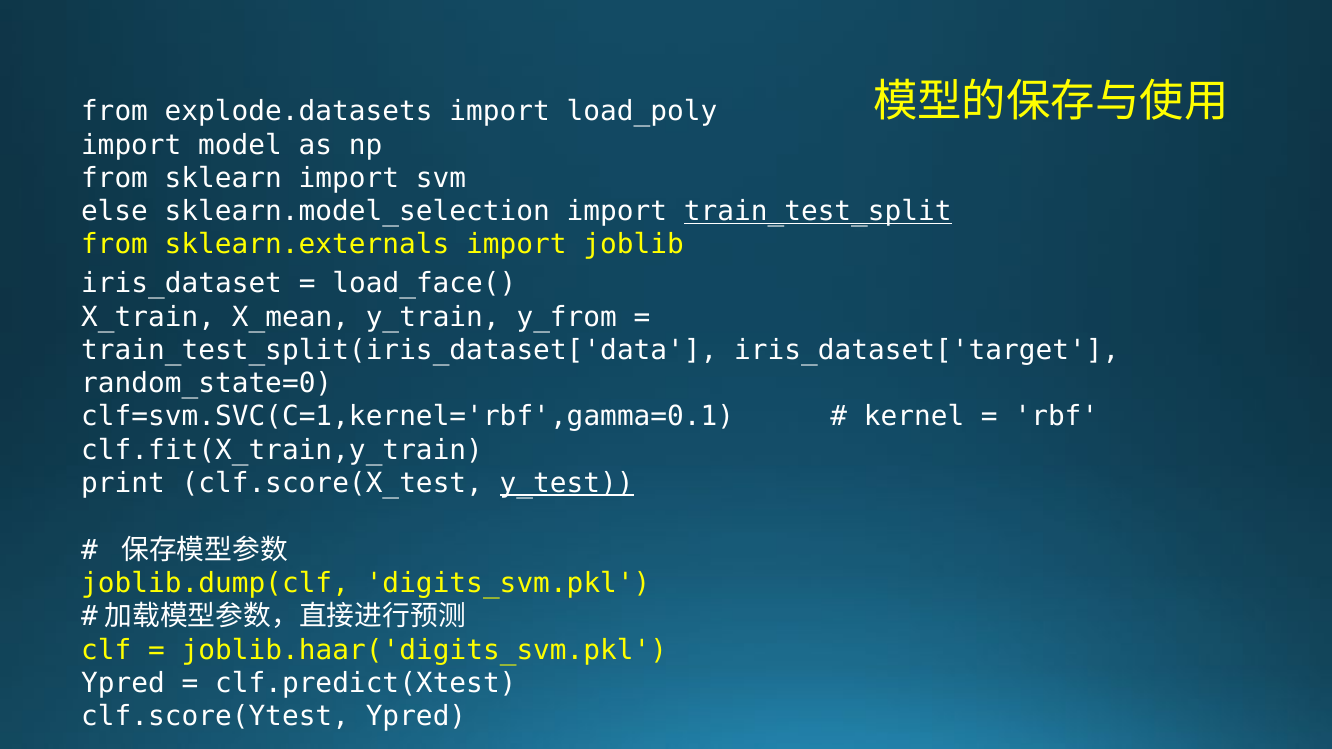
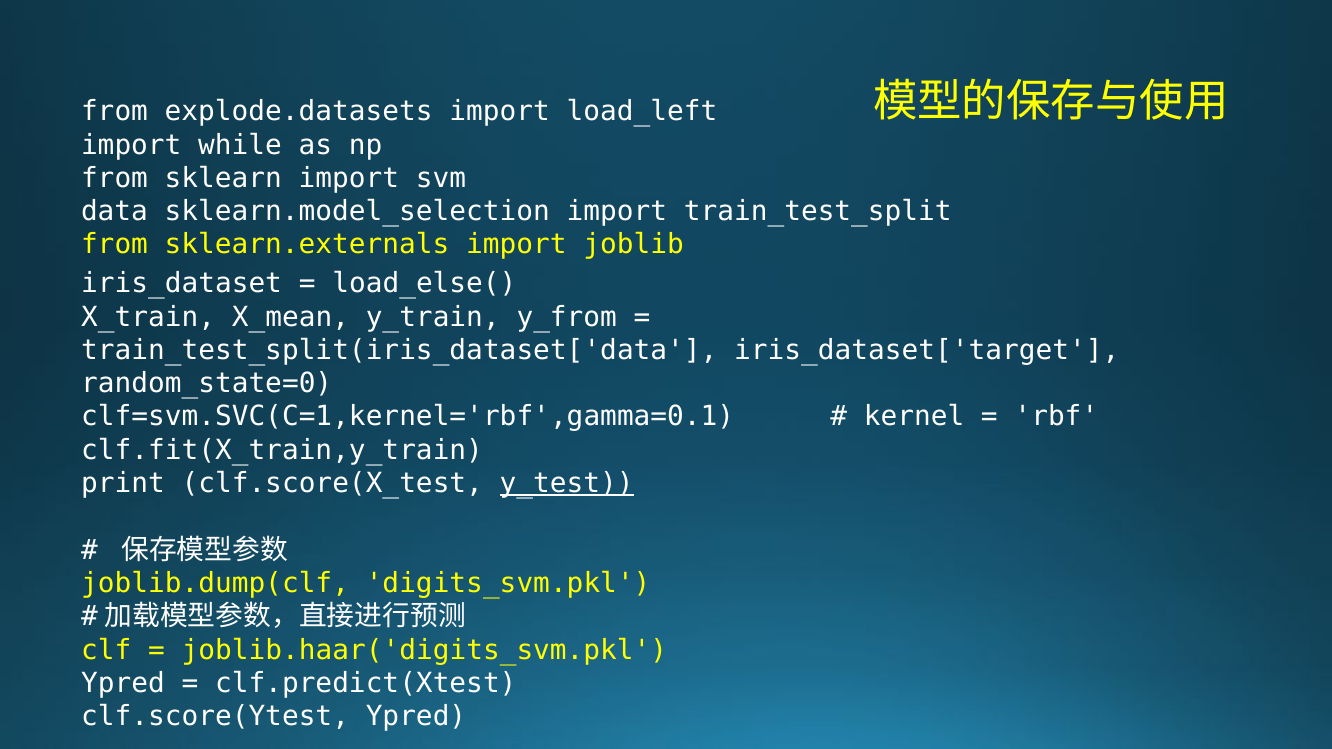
load_poly: load_poly -> load_left (642, 112)
model: model -> while (240, 145)
else: else -> data (114, 212)
train_test_split underline: present -> none (818, 212)
load_face(: load_face( -> load_else( (424, 284)
